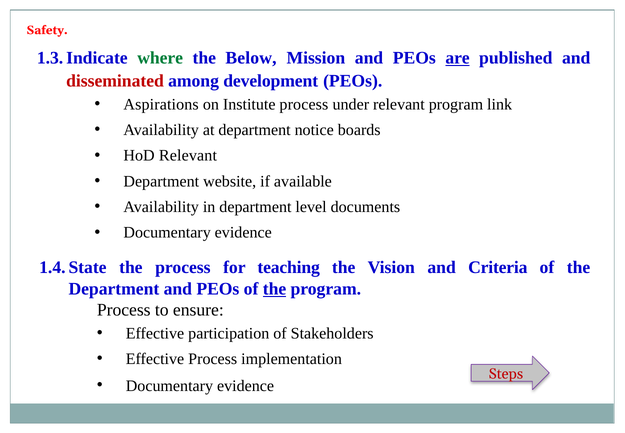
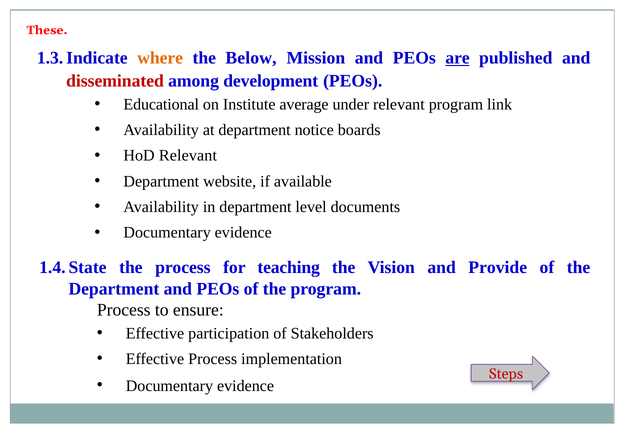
Safety: Safety -> These (47, 30)
where colour: green -> orange (160, 58)
Aspirations: Aspirations -> Educational (161, 104)
Institute process: process -> average (304, 104)
Criteria: Criteria -> Provide (498, 267)
the underline: present -> none (275, 289)
